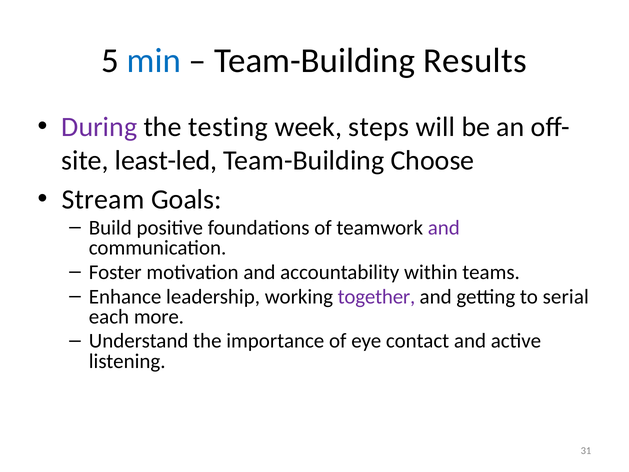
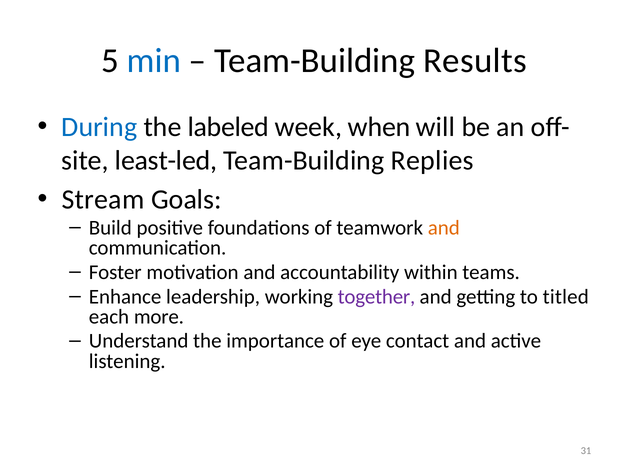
During colour: purple -> blue (99, 127)
testing: testing -> labeled (228, 127)
steps: steps -> when (379, 127)
Choose: Choose -> Replies (432, 160)
and colour: purple -> orange (444, 228)
serial: serial -> titled (566, 296)
